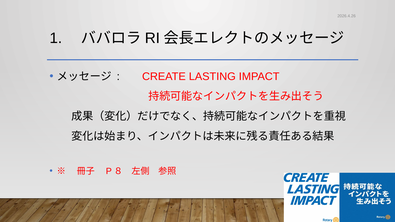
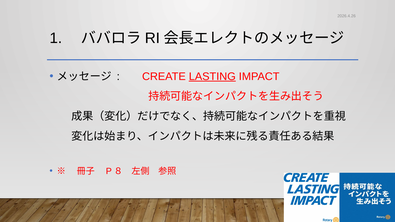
LASTING underline: none -> present (212, 77)
